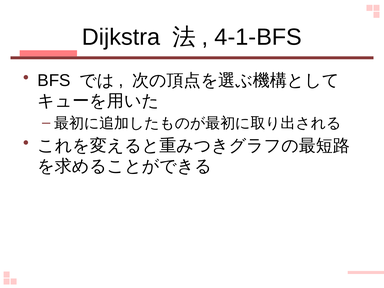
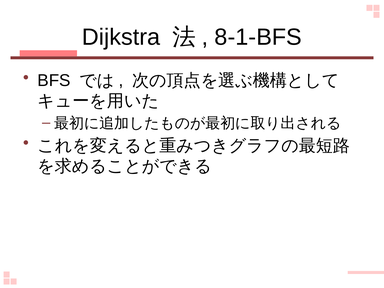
4-1-BFS: 4-1-BFS -> 8-1-BFS (258, 37)
